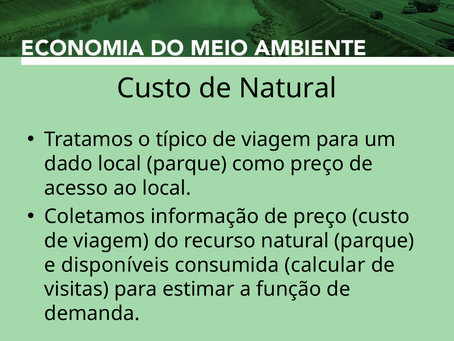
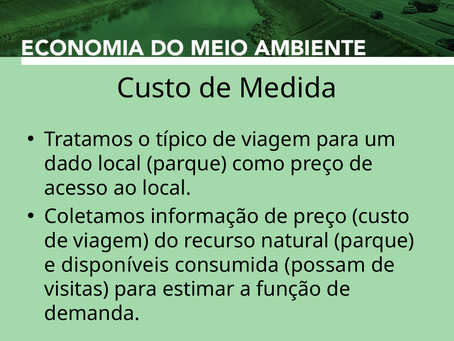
de Natural: Natural -> Medida (288, 88)
calcular: calcular -> possam (325, 265)
